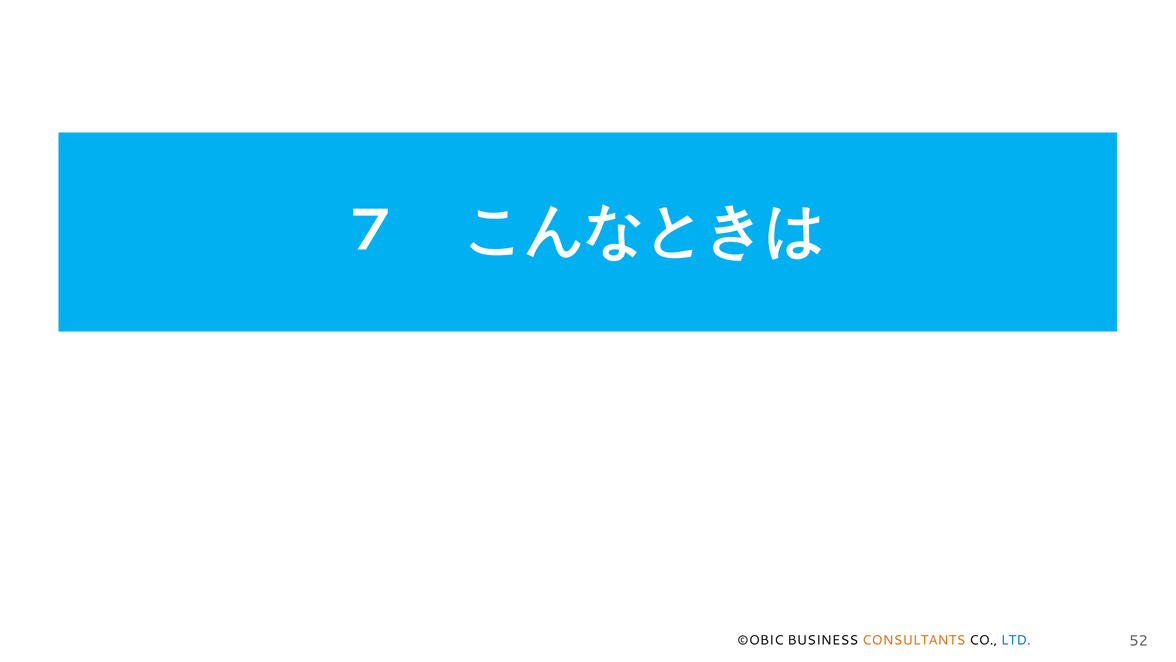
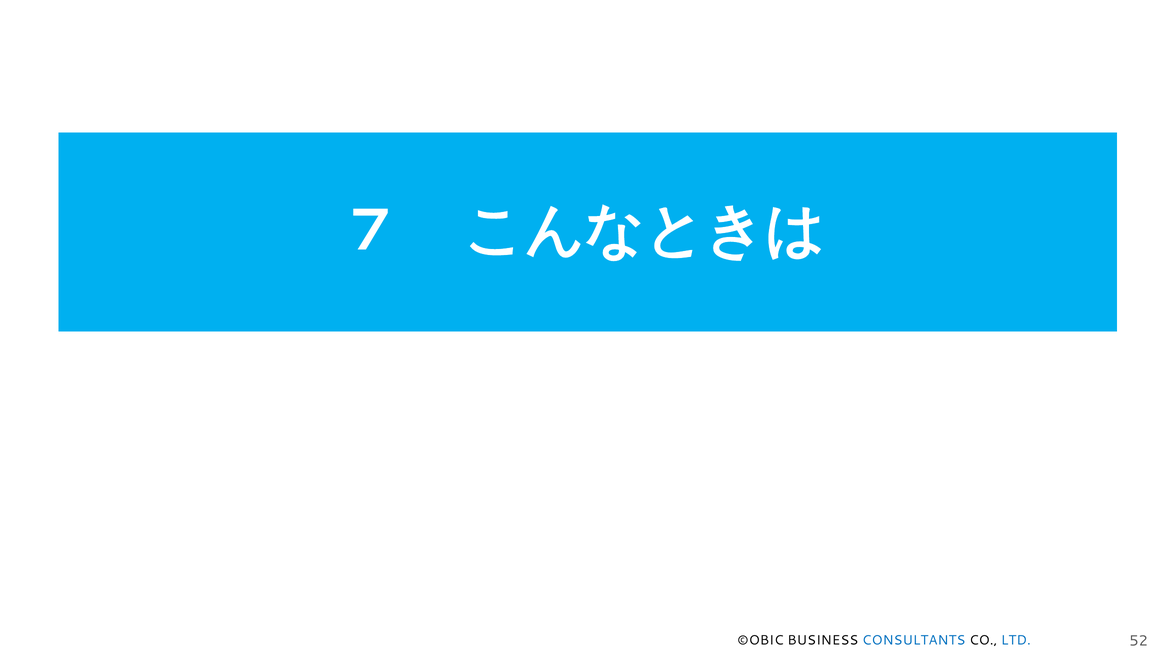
CONSULTANTS colour: orange -> blue (914, 640)
